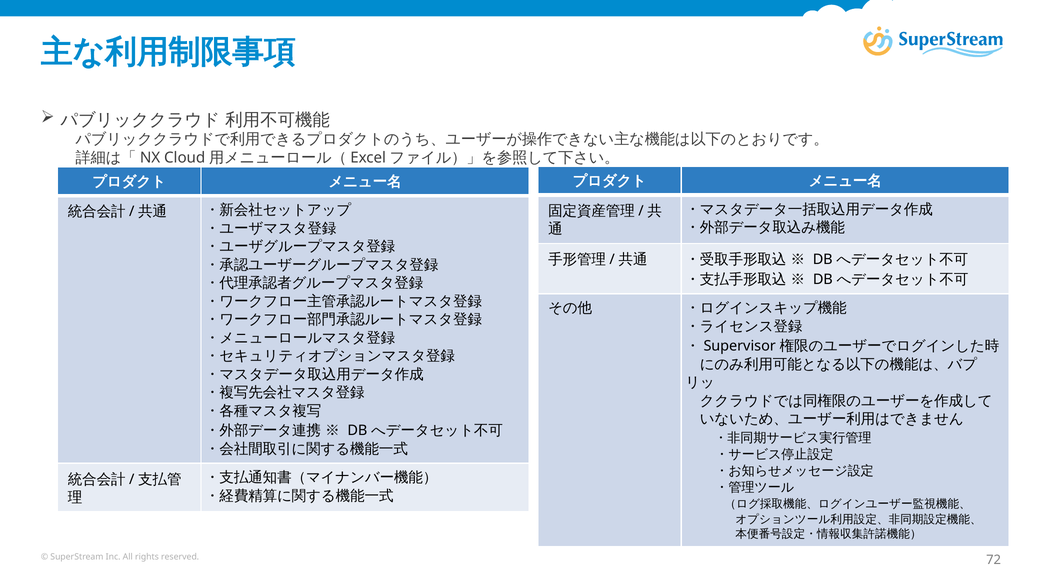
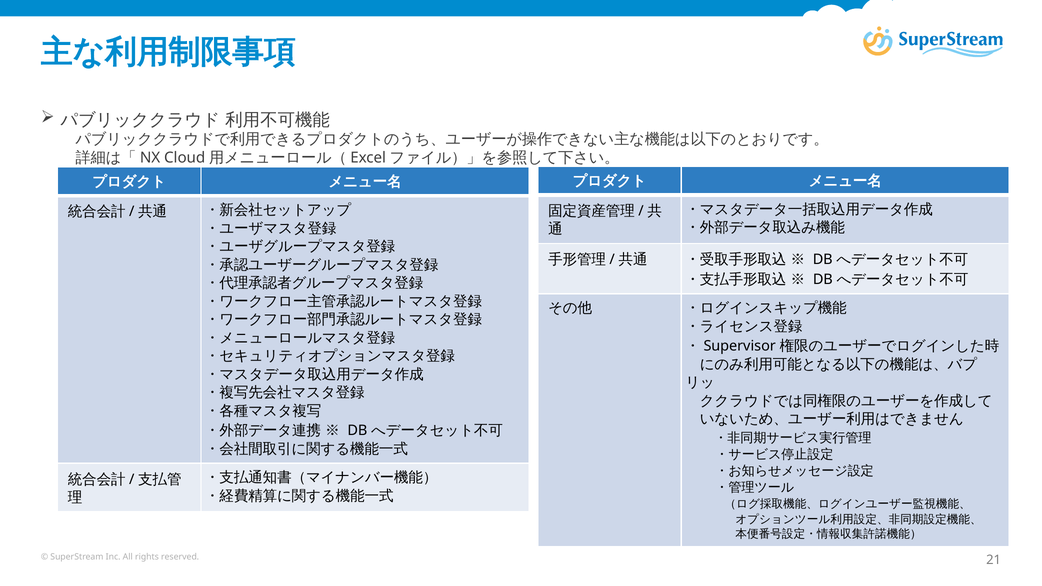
72: 72 -> 21 (994, 560)
